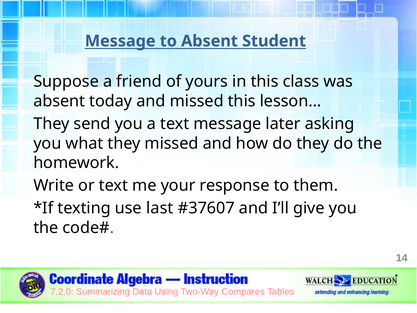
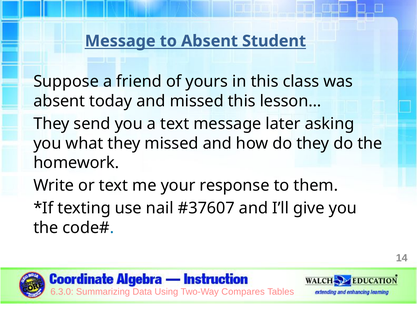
last: last -> nail (160, 208)
7.2.0: 7.2.0 -> 6.3.0 (62, 292)
